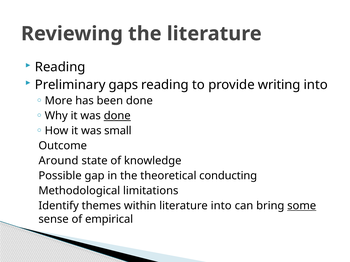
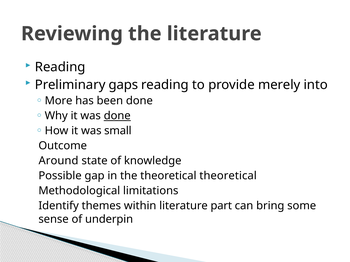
writing: writing -> merely (279, 85)
theoretical conducting: conducting -> theoretical (228, 176)
literature into: into -> part (221, 206)
some underline: present -> none (302, 206)
empirical: empirical -> underpin (109, 220)
